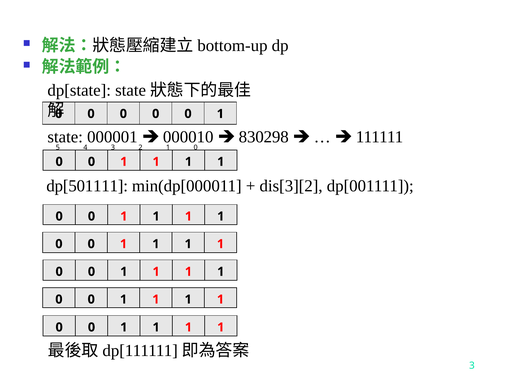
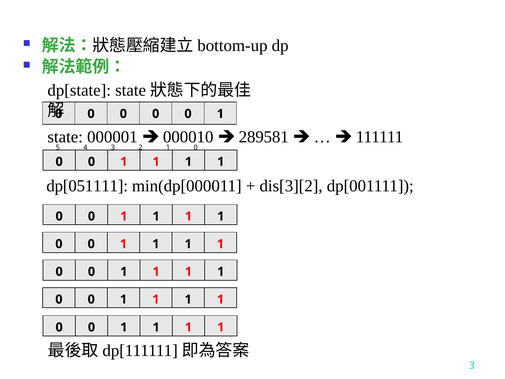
830298: 830298 -> 289581 (264, 137)
dp[501111: dp[501111 -> dp[051111 (87, 186)
